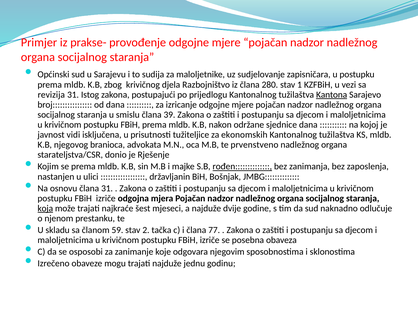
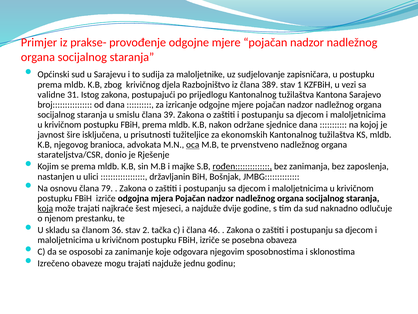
280: 280 -> 389 (270, 84)
revizija: revizija -> validne (51, 95)
Kantona underline: present -> none (332, 95)
vidi: vidi -> šire (73, 135)
oca underline: none -> present (193, 145)
člana 31: 31 -> 79 (107, 188)
59: 59 -> 36 (117, 230)
77: 77 -> 46 (214, 230)
